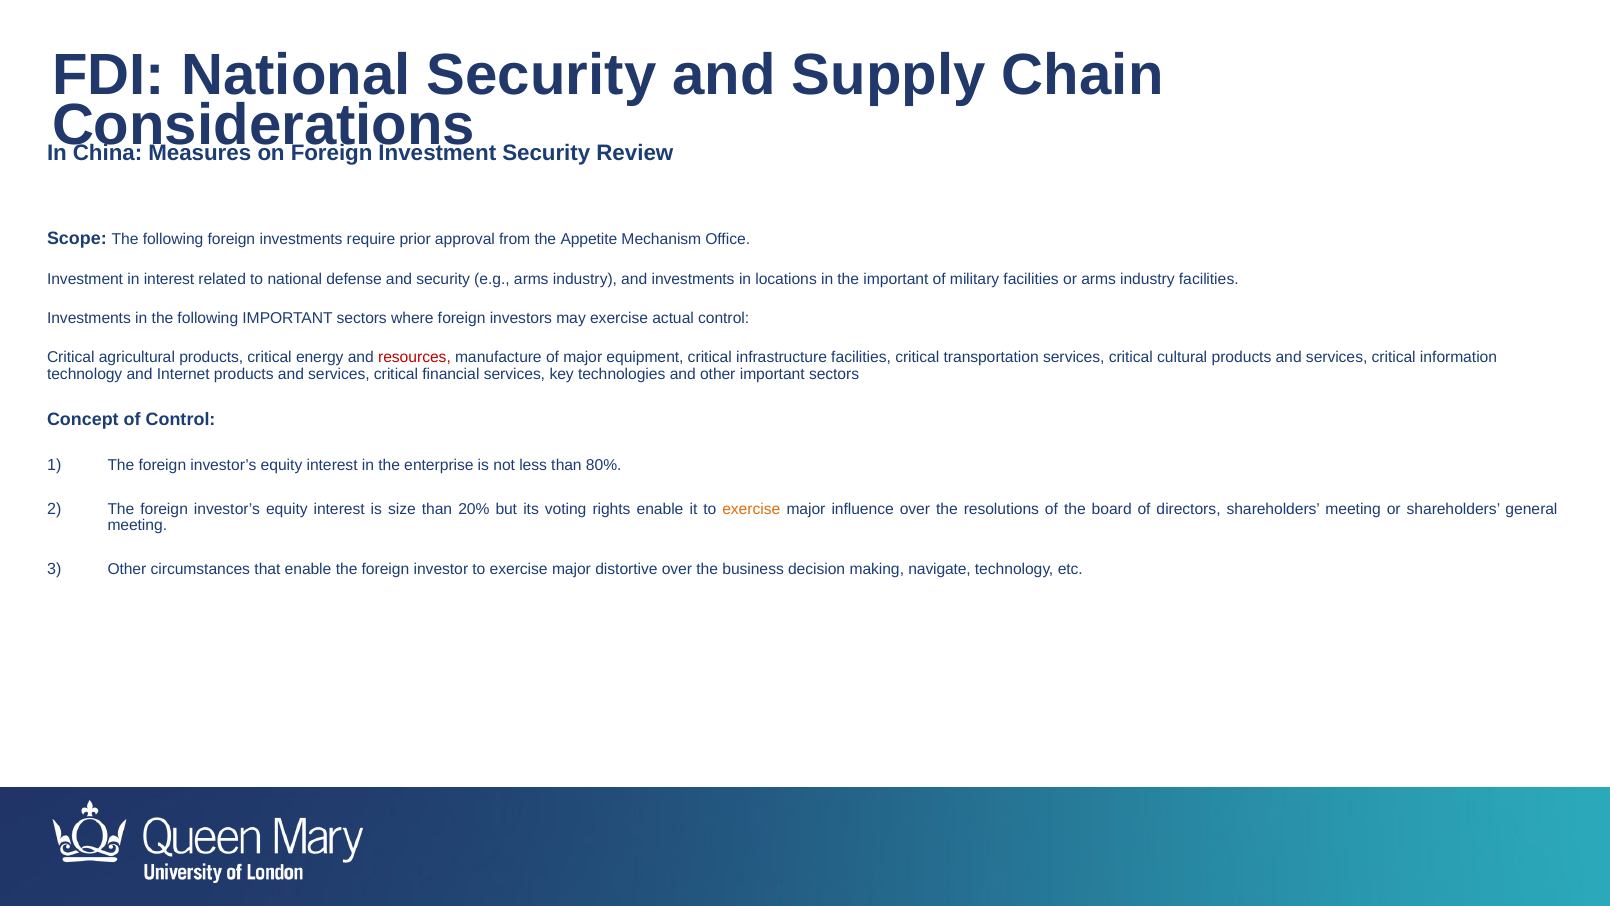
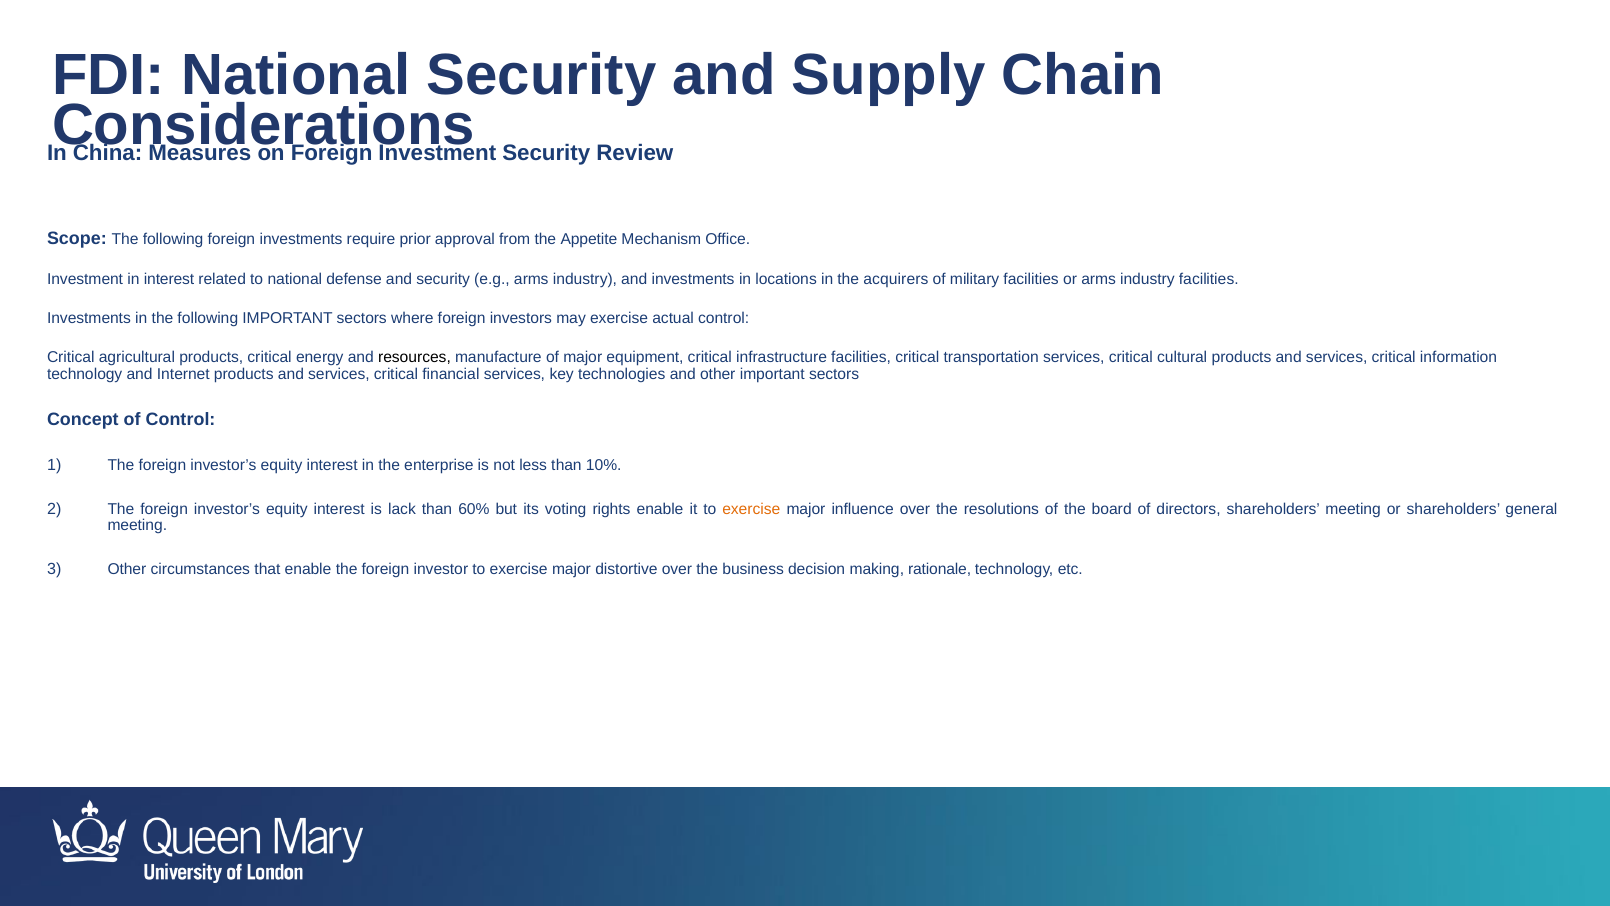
the important: important -> acquirers (896, 279)
resources colour: red -> black (414, 357)
80%: 80% -> 10% (604, 465)
size: size -> lack (402, 509)
20%: 20% -> 60% (474, 509)
navigate: navigate -> rationale (940, 570)
